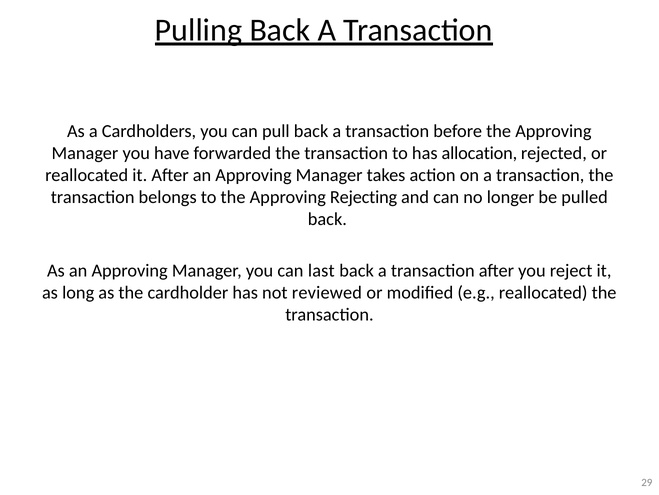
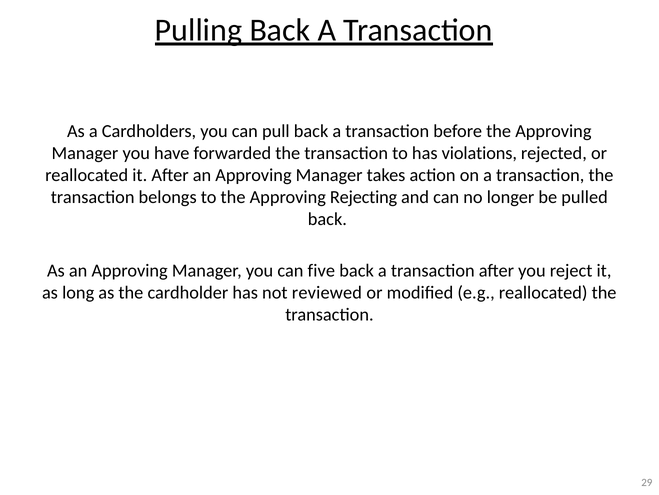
allocation: allocation -> violations (479, 153)
last: last -> five (321, 270)
